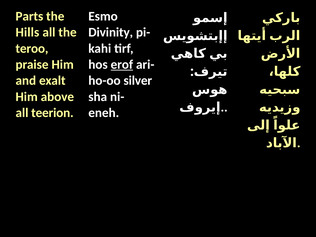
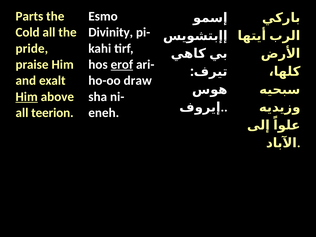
Hills: Hills -> Cold (28, 32)
teroo: teroo -> pride (32, 48)
silver: silver -> draw (138, 81)
Him underline: none -> present (27, 97)
